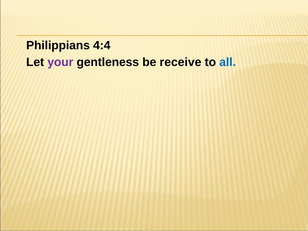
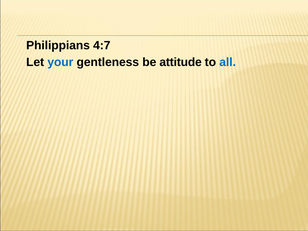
4:4: 4:4 -> 4:7 (102, 45)
your colour: purple -> blue (60, 62)
receive: receive -> attitude (181, 62)
